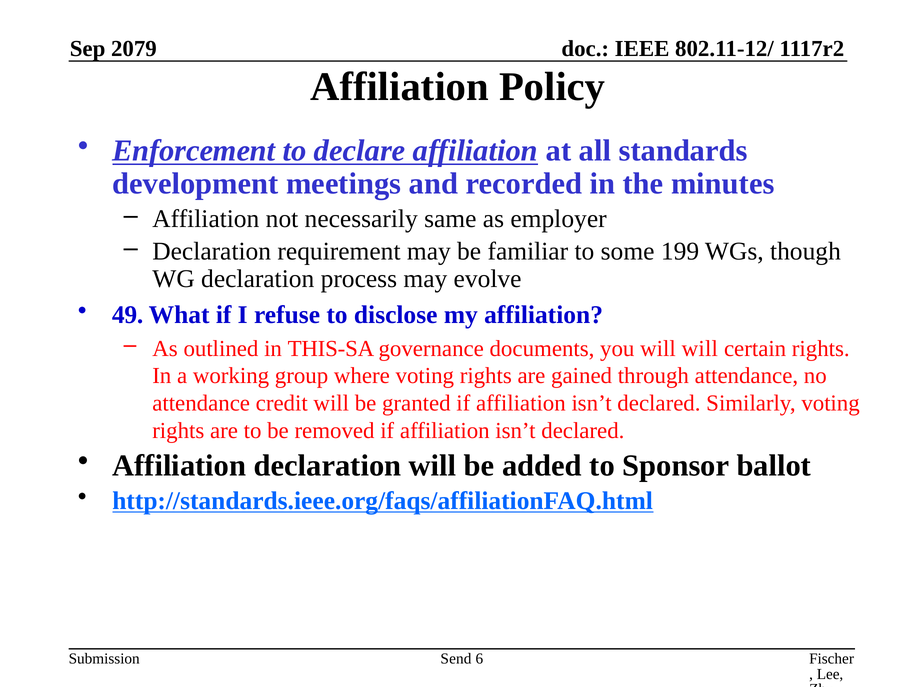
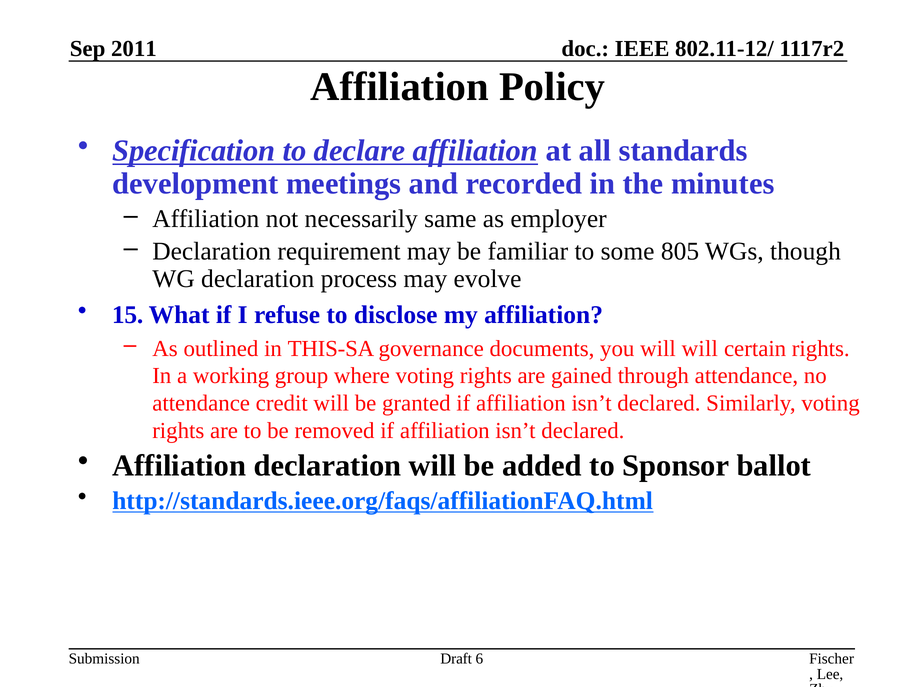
2079: 2079 -> 2011 (134, 49)
Enforcement: Enforcement -> Specification (194, 151)
199: 199 -> 805 (680, 252)
49: 49 -> 15 (128, 315)
Send: Send -> Draft (456, 659)
